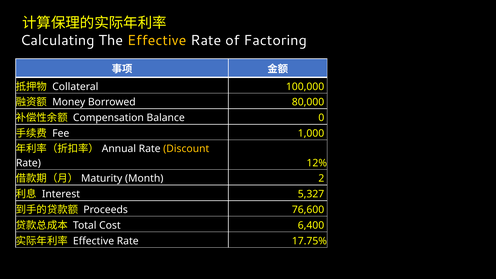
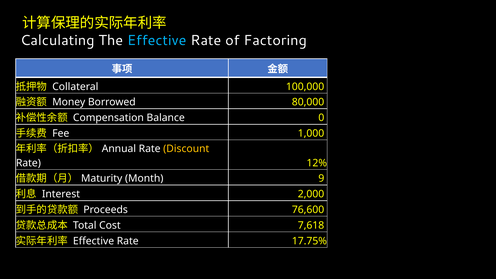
Effective colour: yellow -> light blue (157, 40)
2: 2 -> 9 (321, 179)
5,327: 5,327 -> 2,000 (311, 194)
6,400: 6,400 -> 7,618 (311, 225)
